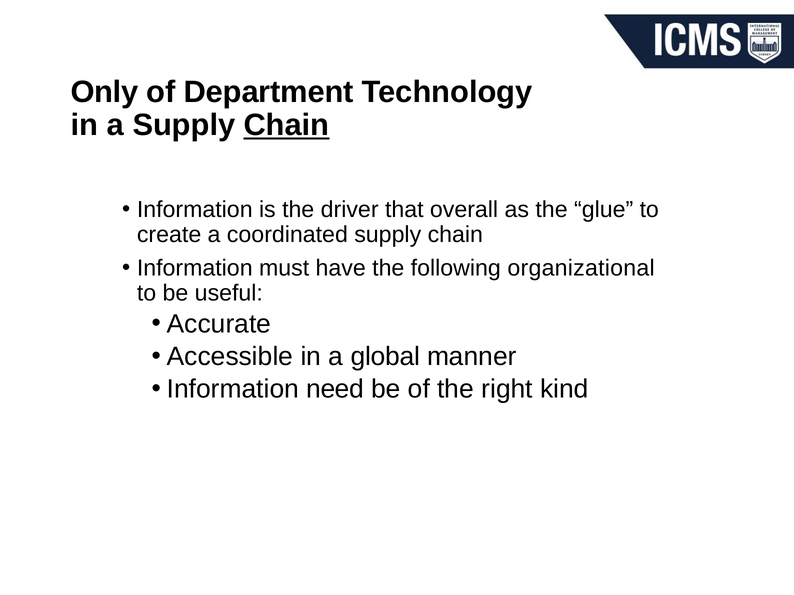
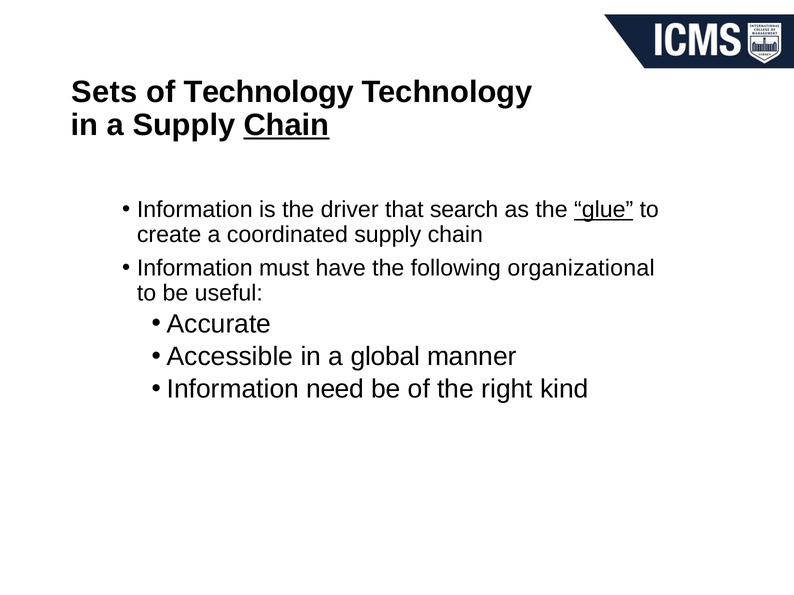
Only: Only -> Sets (104, 92)
of Department: Department -> Technology (269, 92)
overall: overall -> search (464, 210)
glue underline: none -> present (604, 210)
